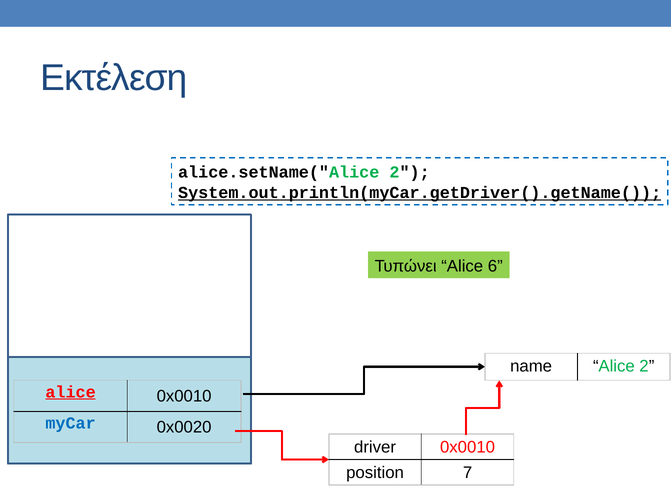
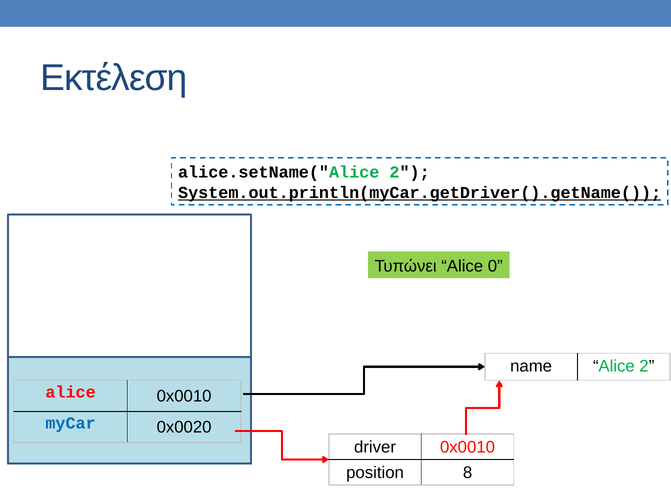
6: 6 -> 0 (495, 266)
alice underline: present -> none (71, 392)
7: 7 -> 8 (468, 473)
